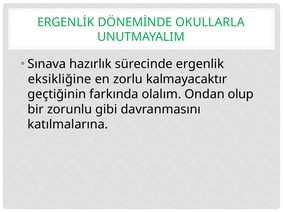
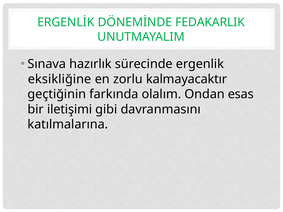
OKULLARLA: OKULLARLA -> FEDAKARLIK (210, 22)
olup: olup -> esas (241, 94)
zorunlu: zorunlu -> iletişimi (70, 109)
